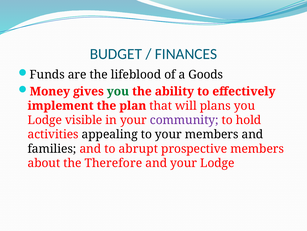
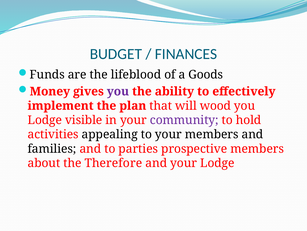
you colour: green -> purple (118, 91)
plans: plans -> wood (215, 105)
abrupt: abrupt -> parties (138, 148)
